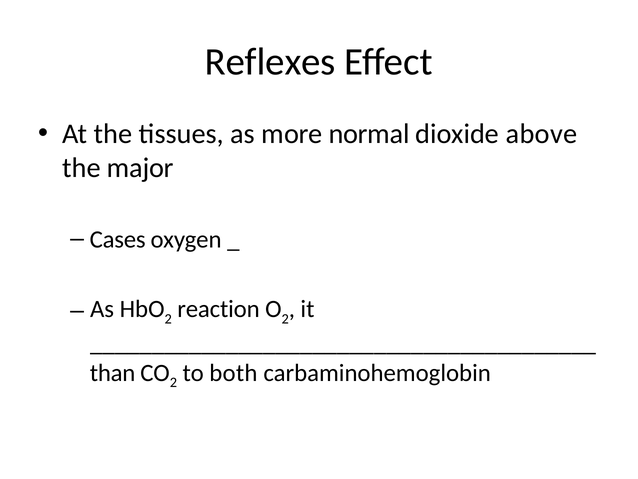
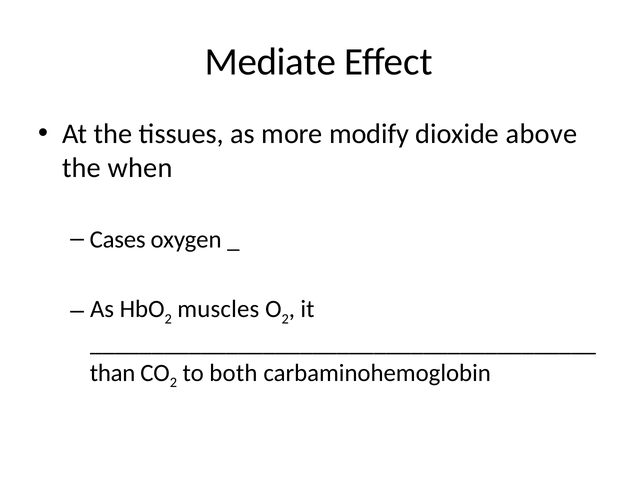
Reflexes: Reflexes -> Mediate (270, 62)
normal: normal -> modify (369, 134)
major: major -> when (140, 168)
reaction: reaction -> muscles (218, 309)
